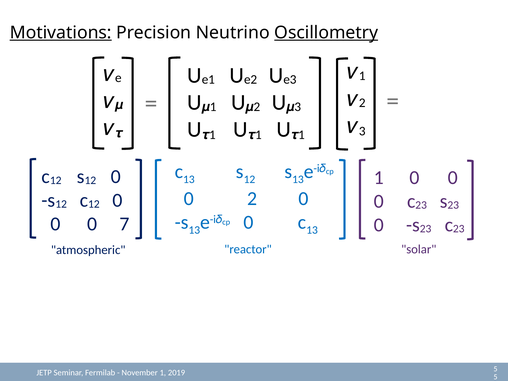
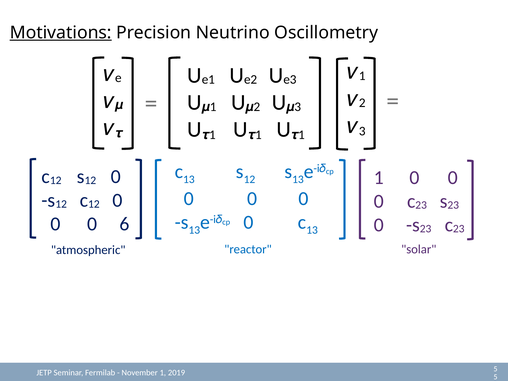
Oscillometry underline: present -> none (326, 33)
2: 2 -> 0 (252, 199)
7: 7 -> 6 (124, 224)
